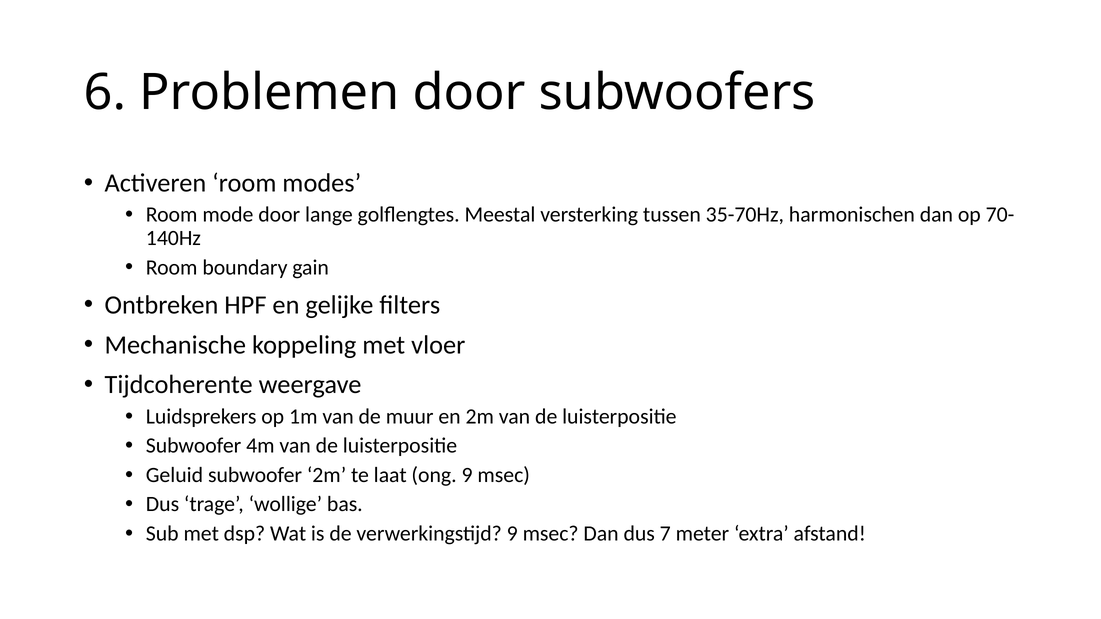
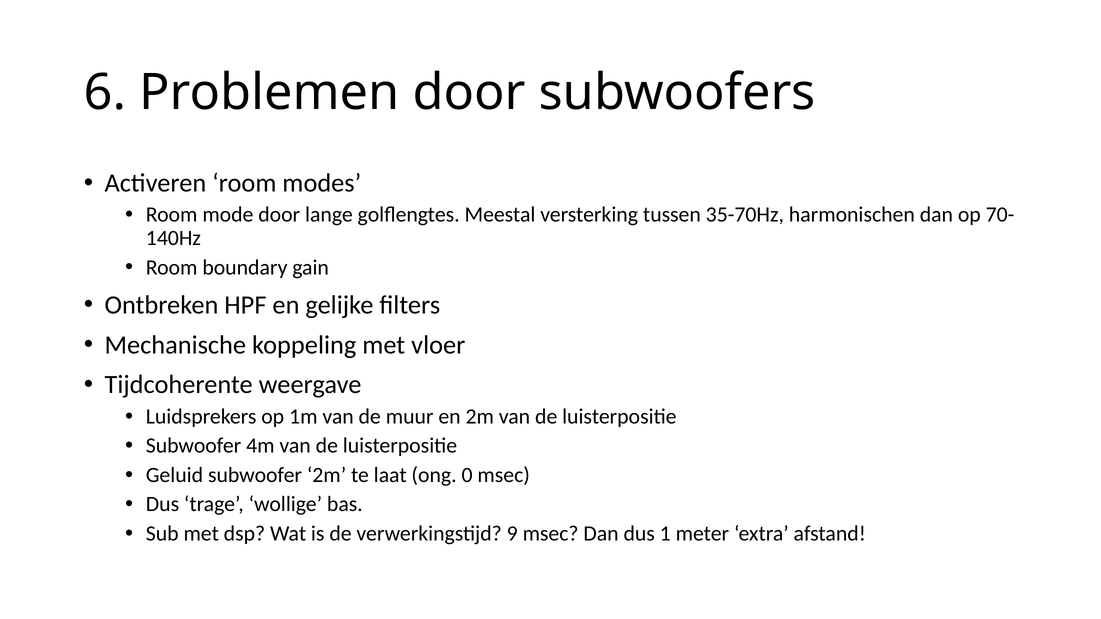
ong 9: 9 -> 0 (467, 475)
7: 7 -> 1 (665, 534)
